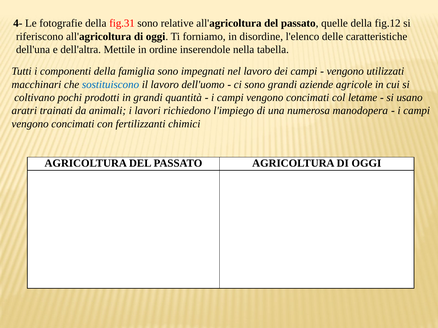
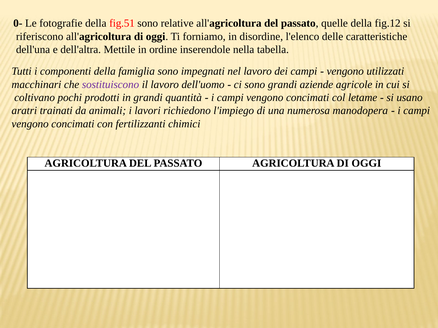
4-: 4- -> 0- (18, 23)
fig.31: fig.31 -> fig.51 (122, 23)
sostituiscono colour: blue -> purple (111, 85)
